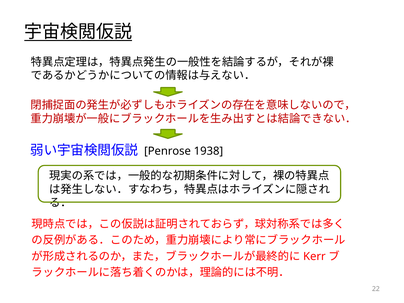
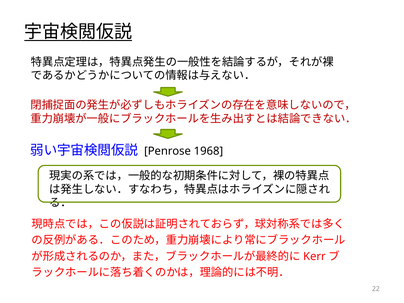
1938: 1938 -> 1968 (208, 151)
